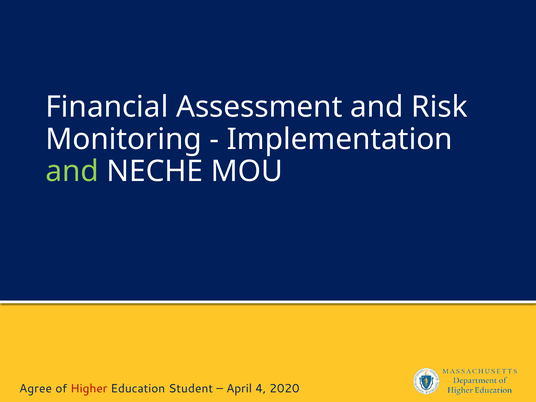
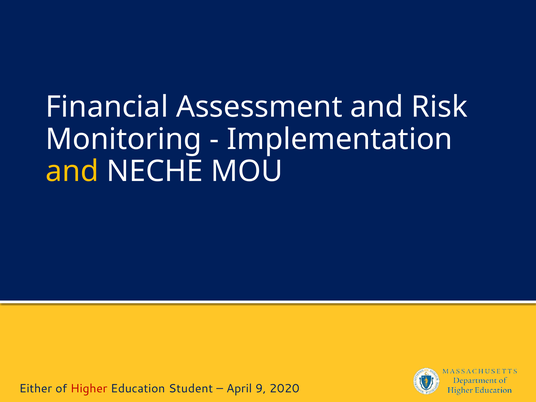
and colour: light green -> yellow (72, 171)
Agree: Agree -> Either (36, 389)
4: 4 -> 9 (261, 389)
